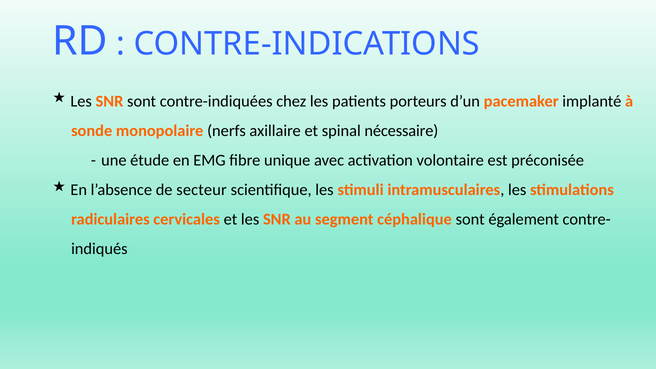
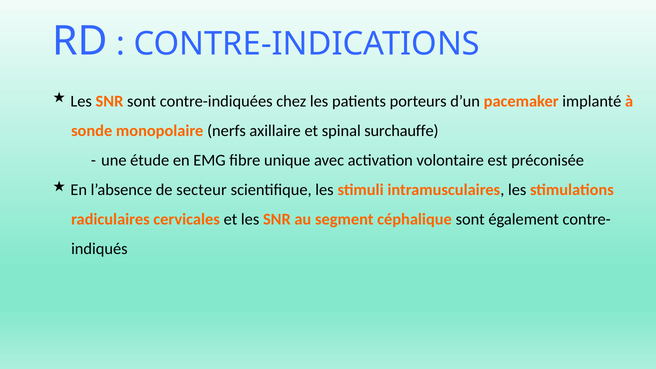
nécessaire: nécessaire -> surchauffe (401, 131)
